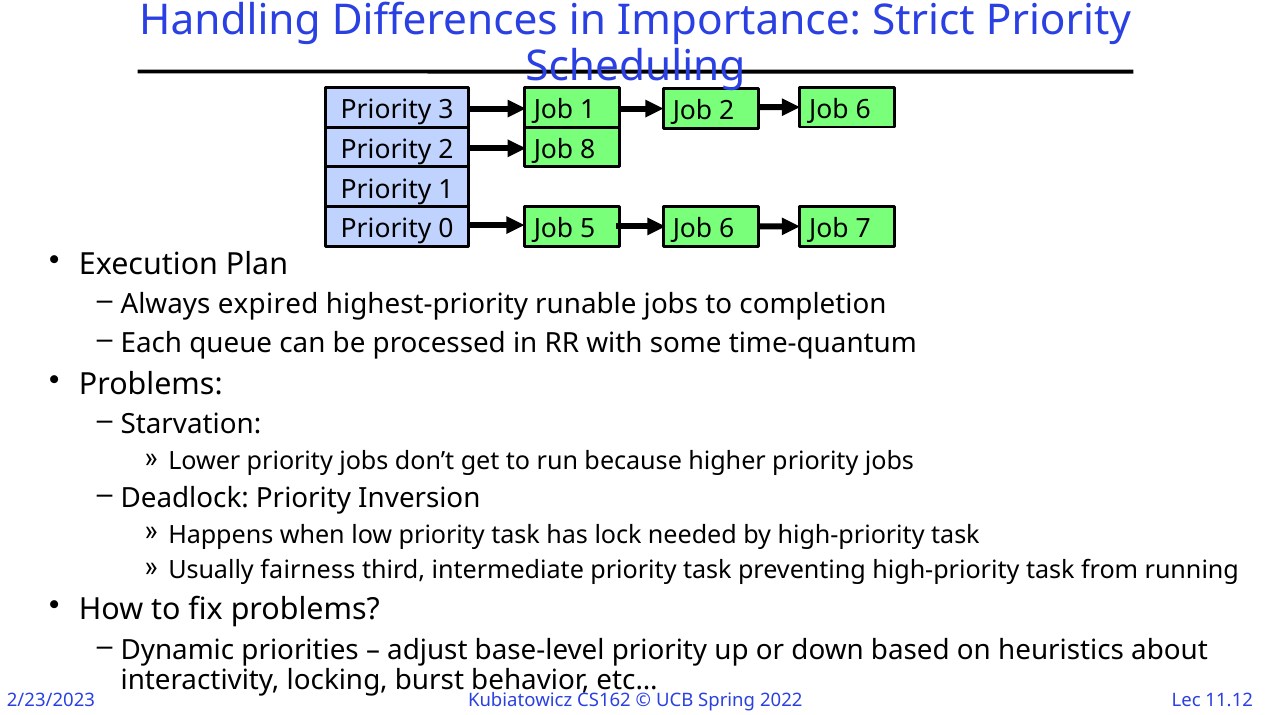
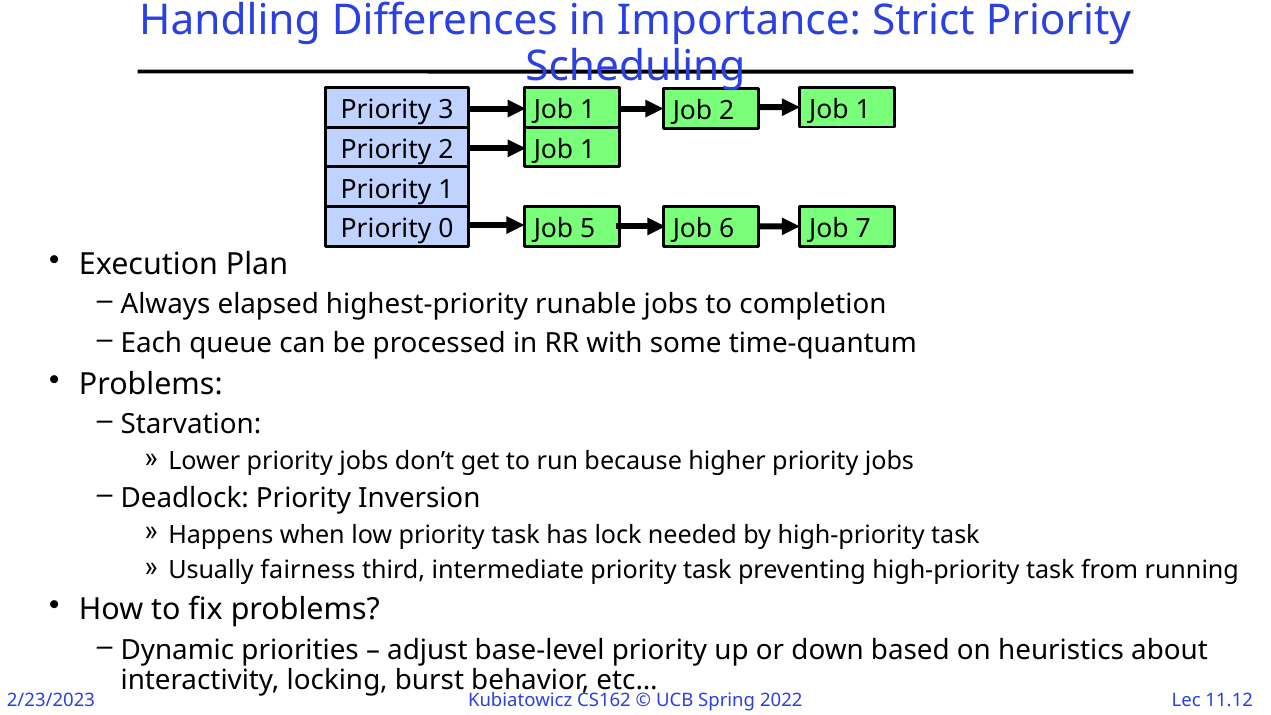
2 Job 6: 6 -> 1 (863, 110)
8: 8 -> 1 (588, 150)
expired: expired -> elapsed (268, 305)
